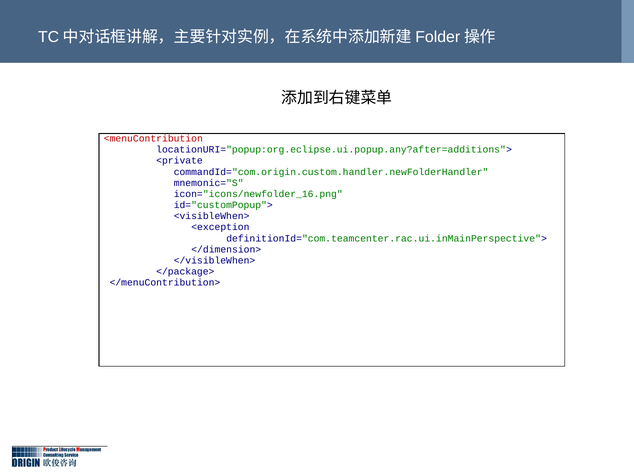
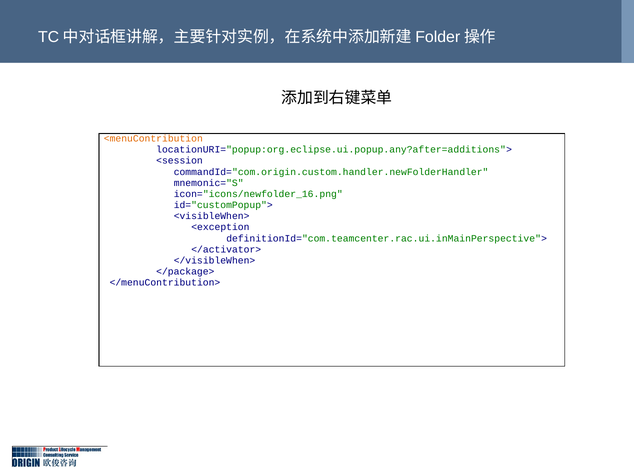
<menuContribution colour: red -> orange (153, 139)
<private: <private -> <session (180, 161)
</dimension>: </dimension> -> </activator> (226, 250)
